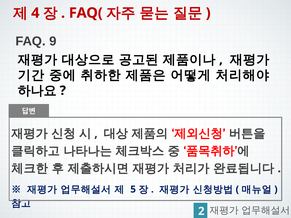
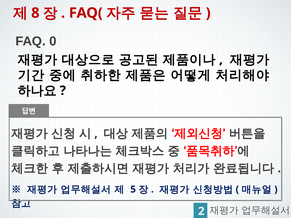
4: 4 -> 8 (35, 13)
9: 9 -> 0 (53, 41)
